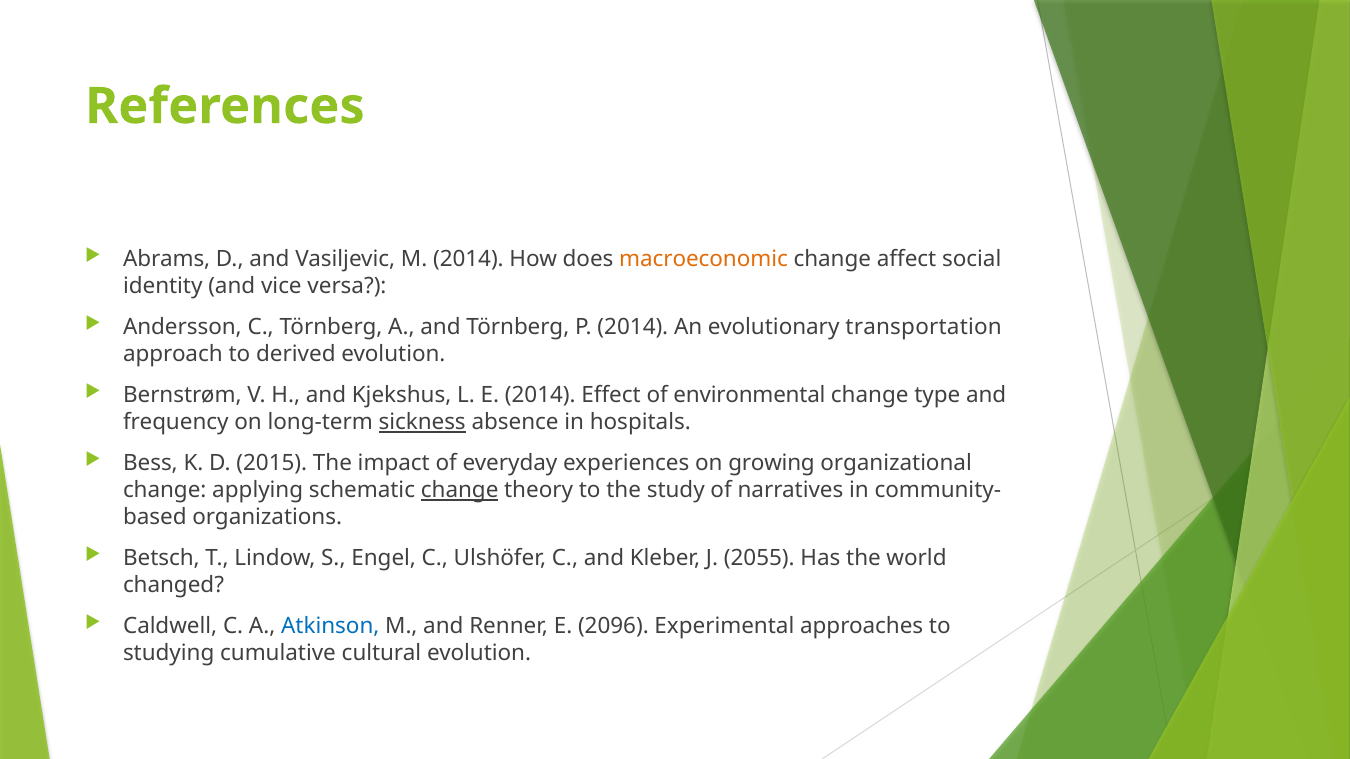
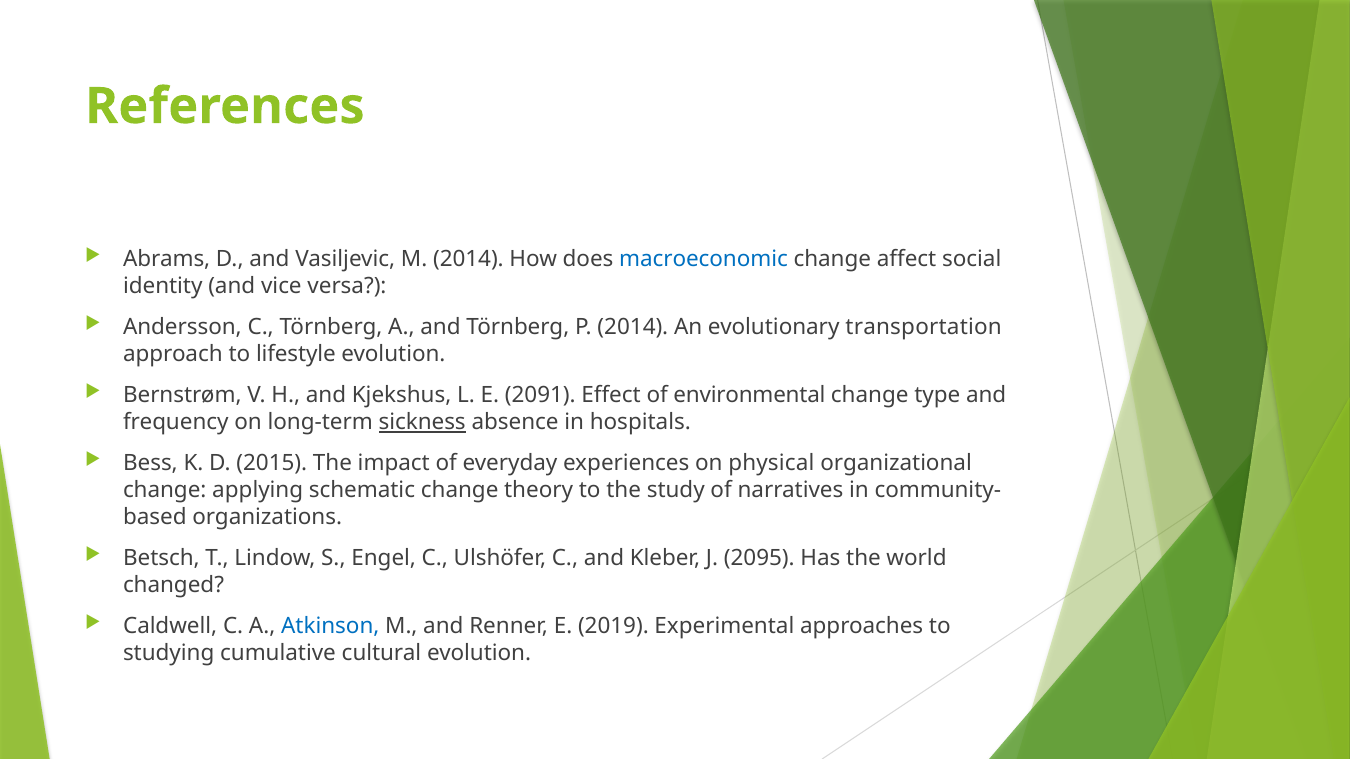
macroeconomic colour: orange -> blue (703, 259)
derived: derived -> lifestyle (296, 354)
E 2014: 2014 -> 2091 (540, 395)
growing: growing -> physical (771, 464)
change underline: present -> none (460, 490)
2055: 2055 -> 2095 (759, 559)
2096: 2096 -> 2019 (613, 627)
